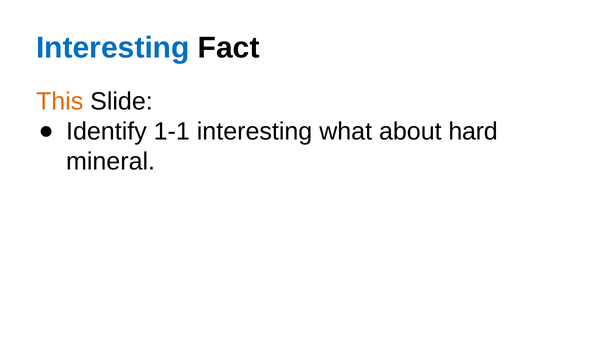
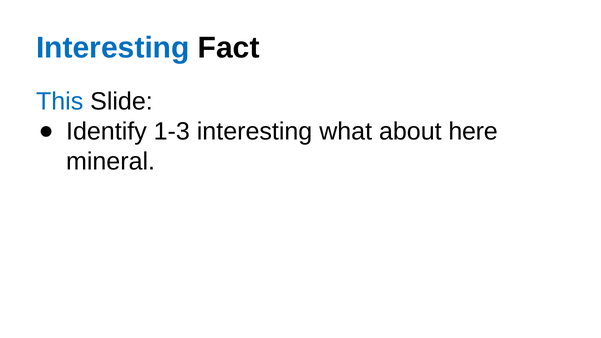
This colour: orange -> blue (60, 102)
1-1: 1-1 -> 1-3 (172, 132)
hard: hard -> here (473, 132)
